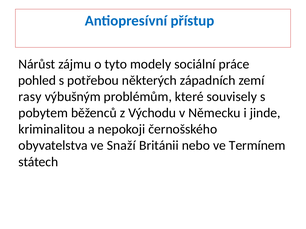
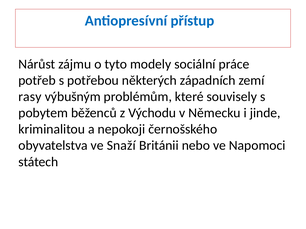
pohled: pohled -> potřeb (37, 81)
Termínem: Termínem -> Napomoci (257, 146)
